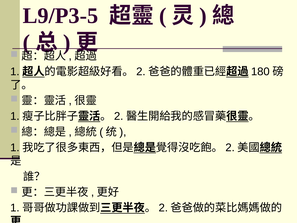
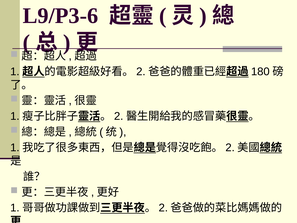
L9/P3-5: L9/P3-5 -> L9/P3-6 (60, 16)
